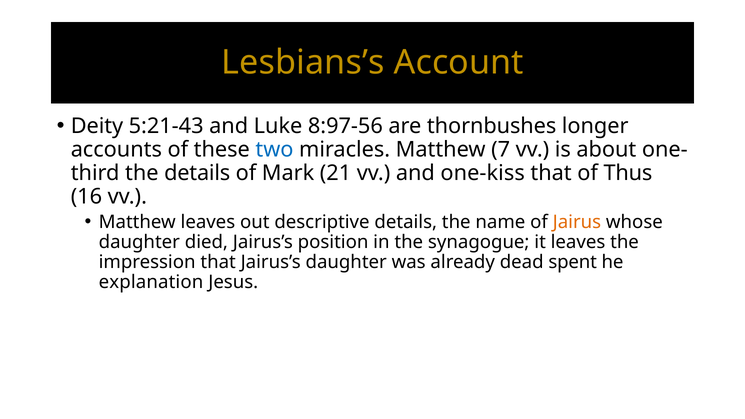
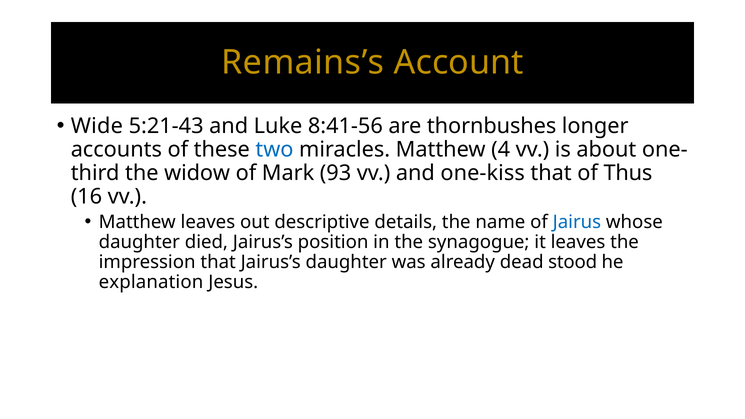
Lesbians’s: Lesbians’s -> Remains’s (303, 63)
Deity: Deity -> Wide (97, 126)
8:97-56: 8:97-56 -> 8:41-56 (345, 126)
7: 7 -> 4 (501, 149)
the details: details -> widow (197, 173)
21: 21 -> 93 (336, 173)
Jairus colour: orange -> blue (577, 222)
spent: spent -> stood (573, 262)
